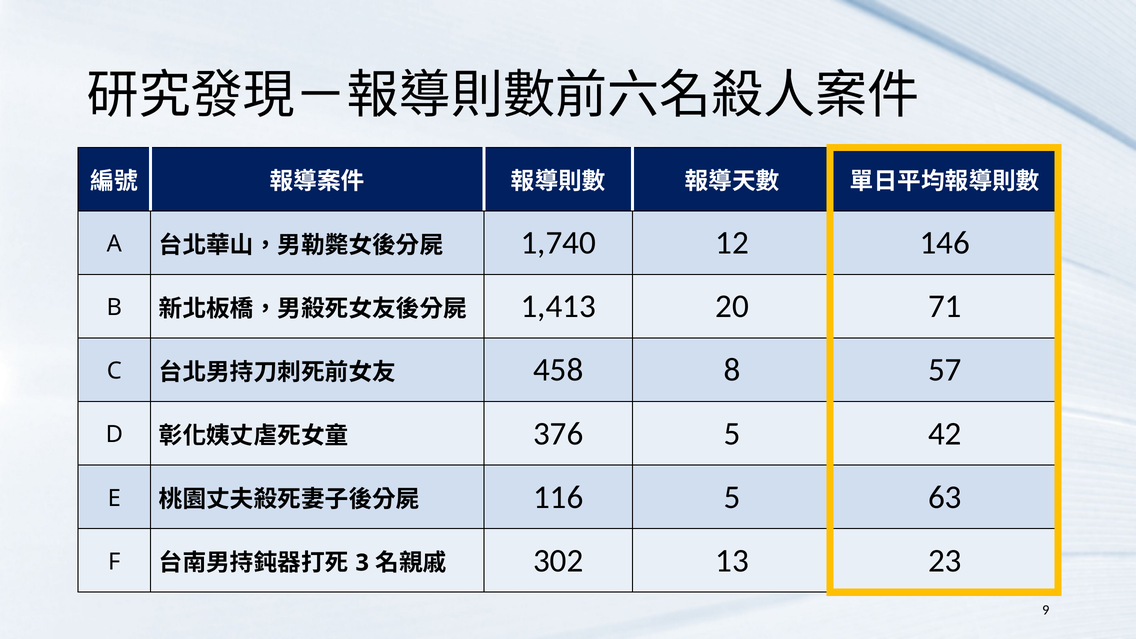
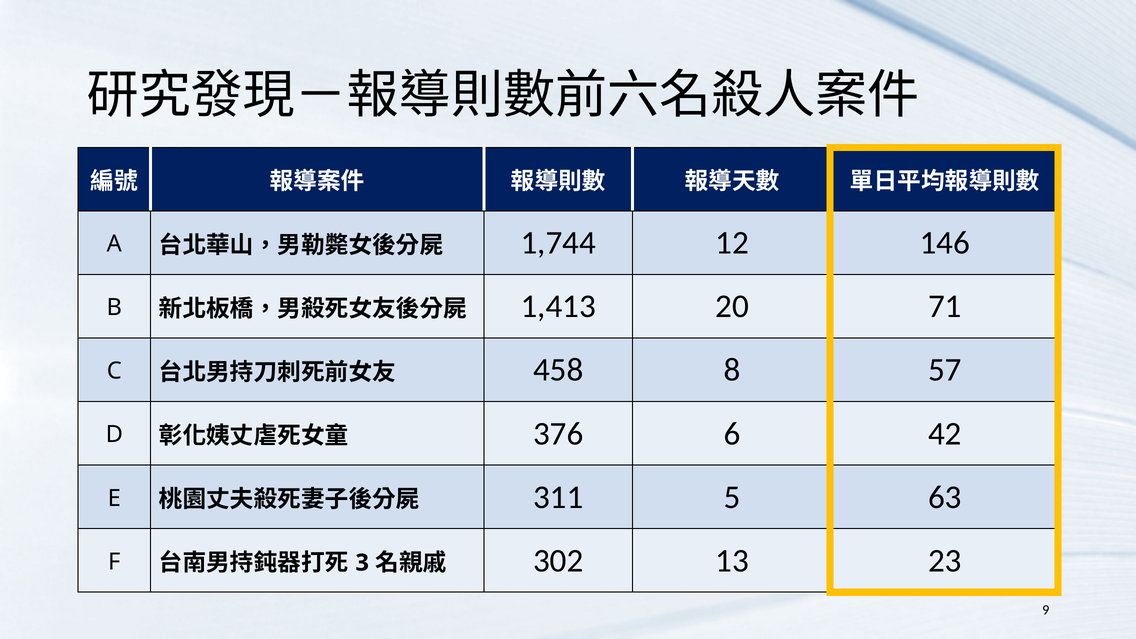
1,740: 1,740 -> 1,744 (558, 243)
376 5: 5 -> 6 (732, 434)
116: 116 -> 311 (558, 497)
